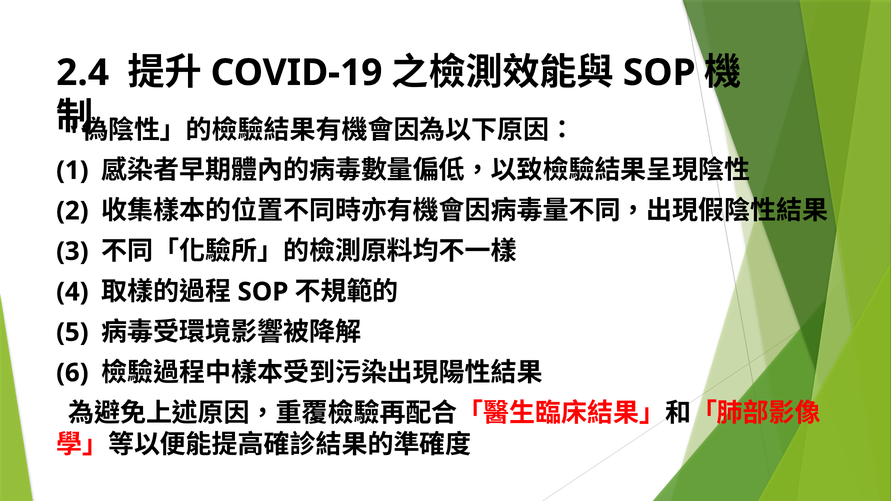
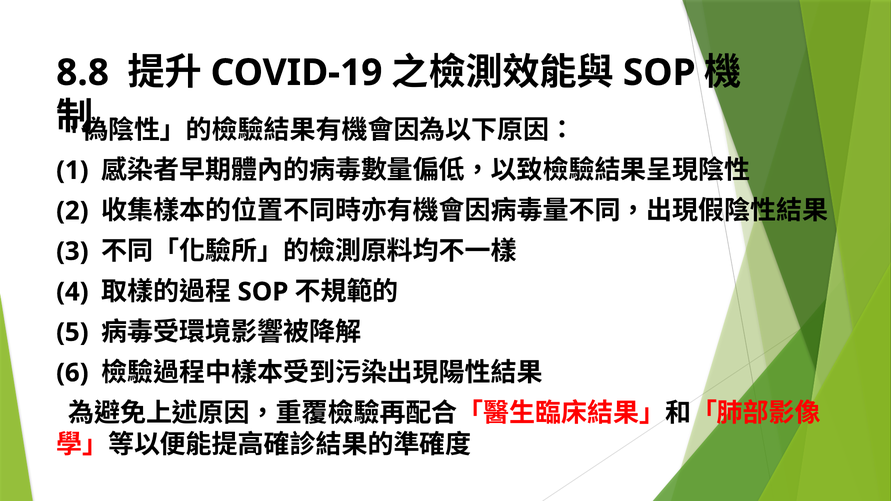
2.4: 2.4 -> 8.8 (83, 73)
